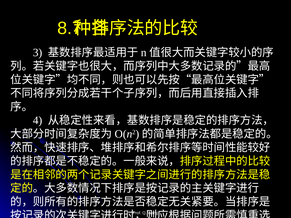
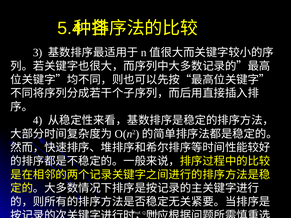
8.7: 8.7 -> 5.4 (70, 28)
